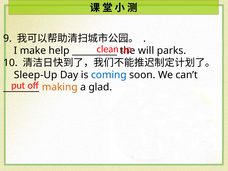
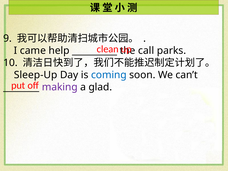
make: make -> came (33, 51)
will: will -> call (146, 51)
making colour: orange -> purple (60, 87)
